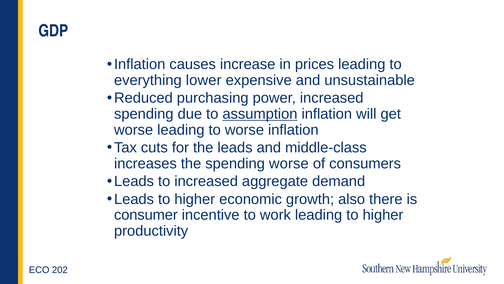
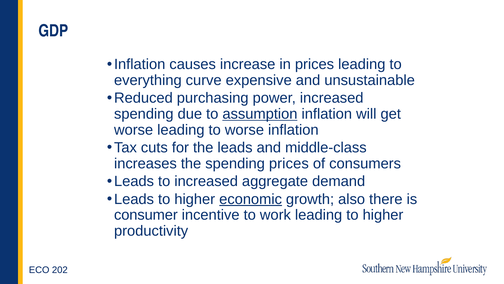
lower: lower -> curve (204, 80)
spending worse: worse -> prices (289, 163)
economic underline: none -> present (251, 199)
